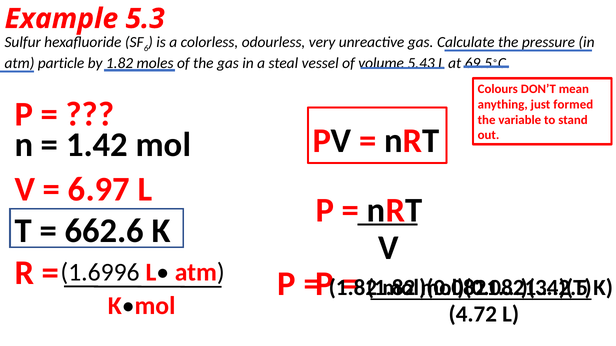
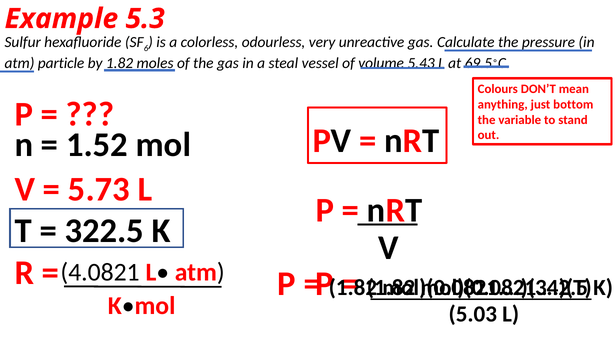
formed: formed -> bottom (573, 105)
1.42: 1.42 -> 1.52 (97, 145)
6.97: 6.97 -> 5.73 (99, 190)
662.6: 662.6 -> 322.5 (104, 231)
1.6996: 1.6996 -> 4.0821 (100, 272)
4.72: 4.72 -> 5.03 (473, 315)
